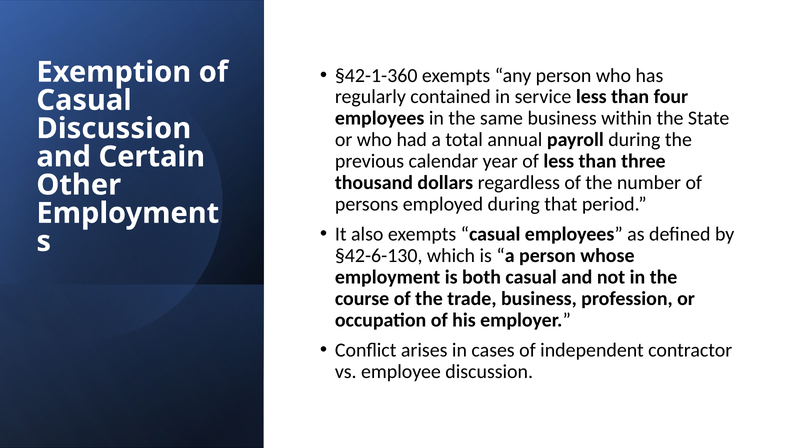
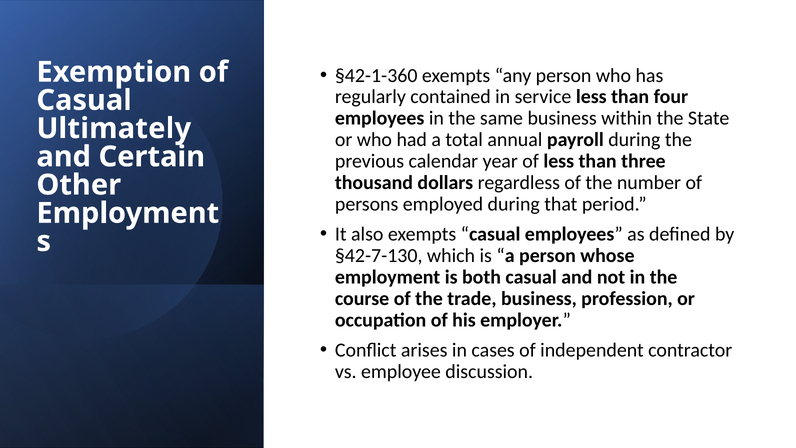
Discussion: Discussion -> Ultimately (114, 128)
§42-6-130: §42-6-130 -> §42-7-130 (379, 256)
